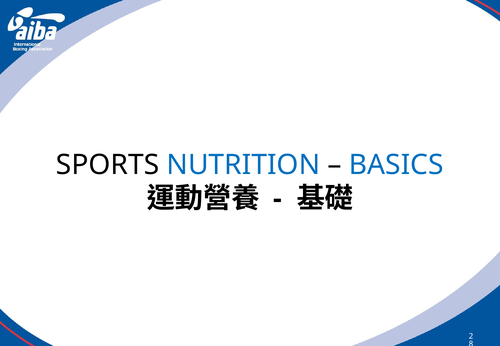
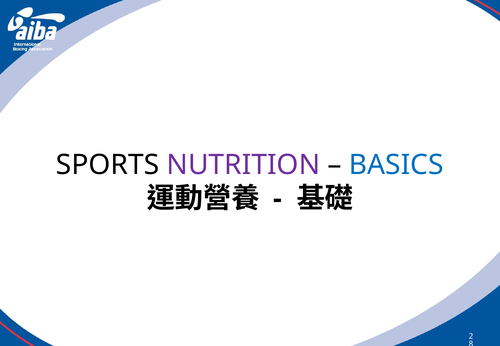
NUTRITION colour: blue -> purple (243, 165)
